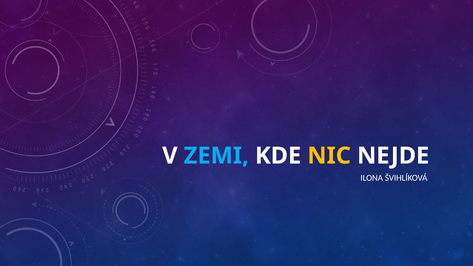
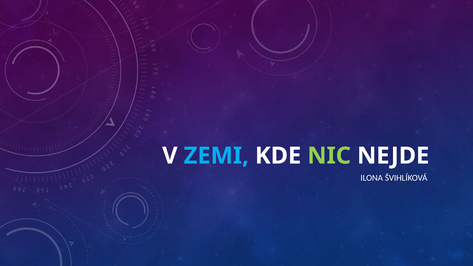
NIC colour: yellow -> light green (329, 156)
